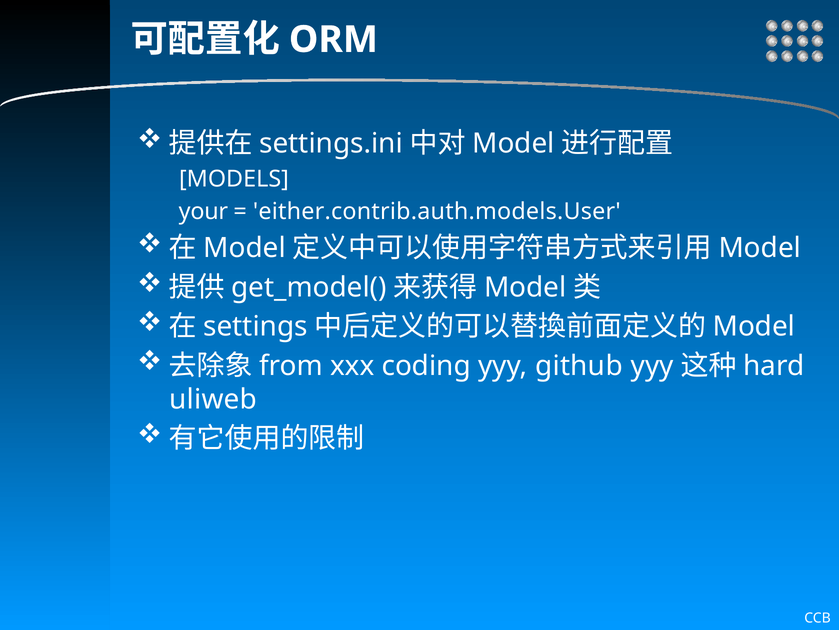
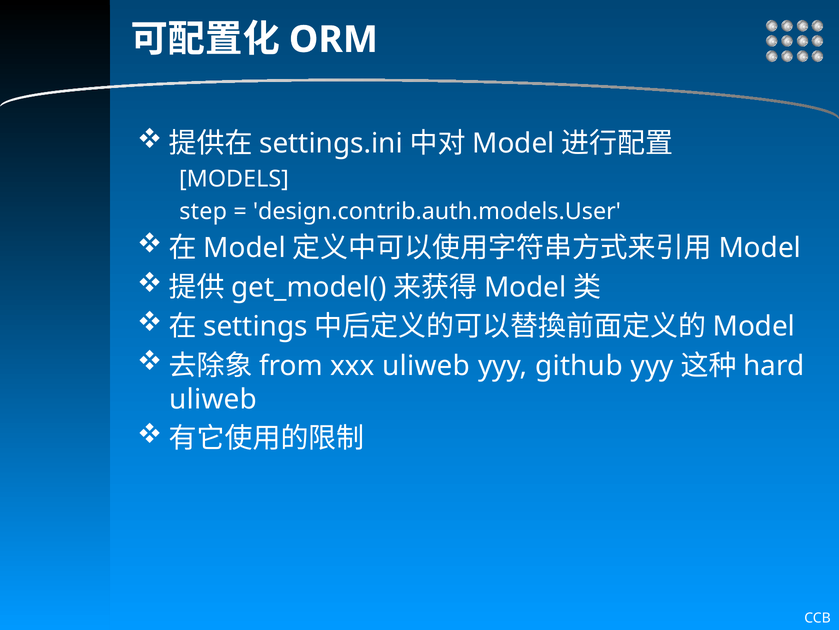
your: your -> step (203, 211)
either.contrib.auth.models.User: either.contrib.auth.models.User -> design.contrib.auth.models.User (437, 211)
xxx coding: coding -> uliweb (426, 365)
